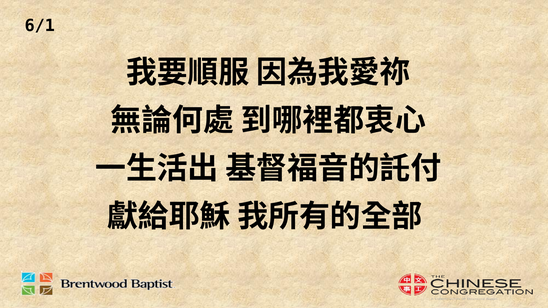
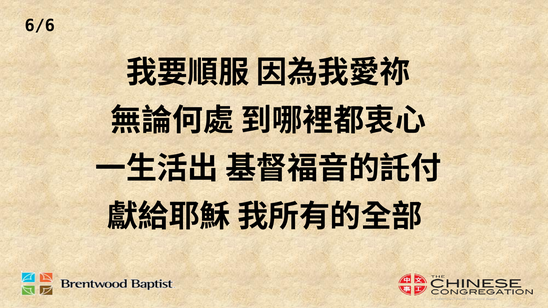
6/1: 6/1 -> 6/6 (40, 26)
